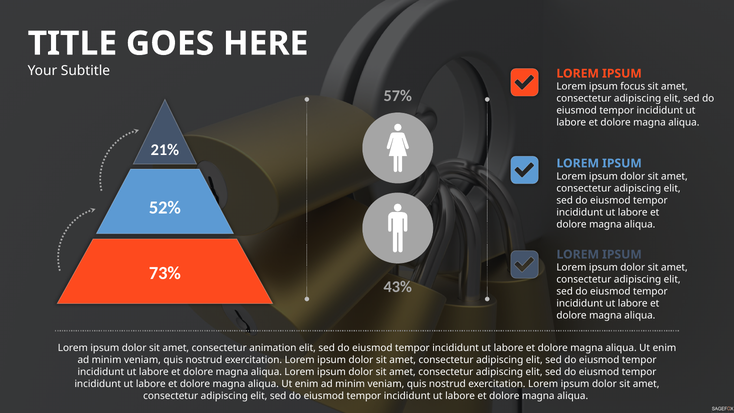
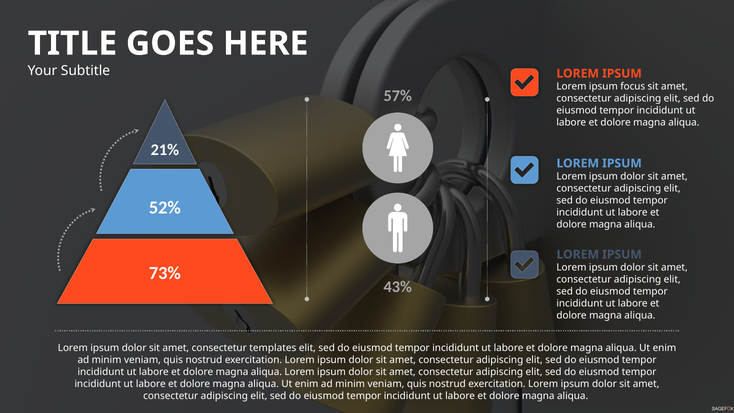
animation: animation -> templates (273, 348)
